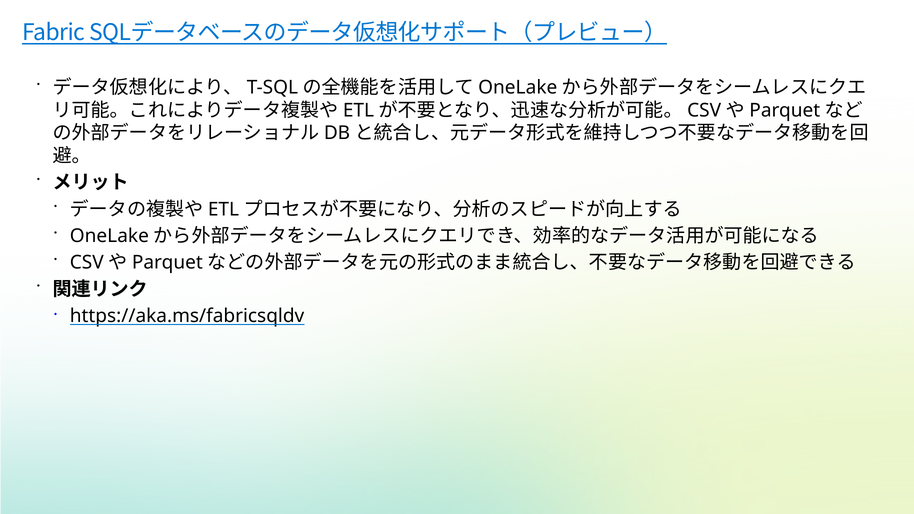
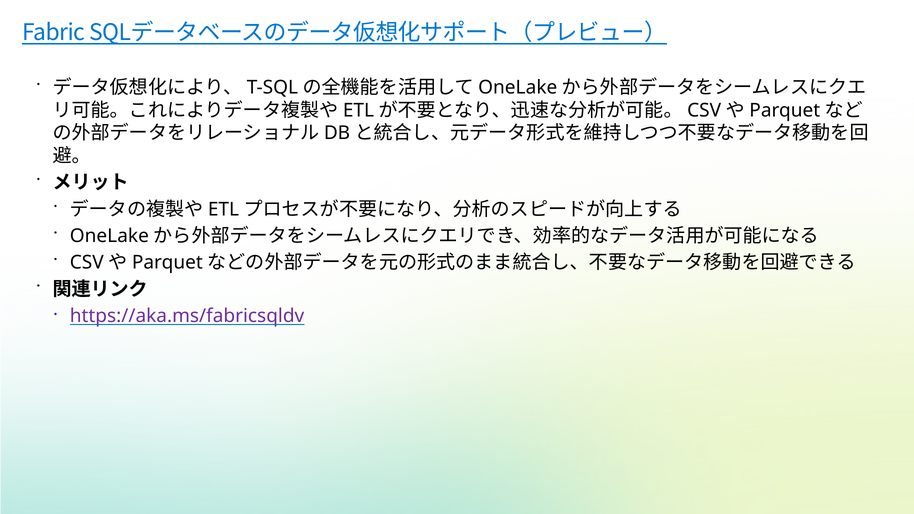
https://aka.ms/fabricsqldv colour: black -> purple (187, 316)
